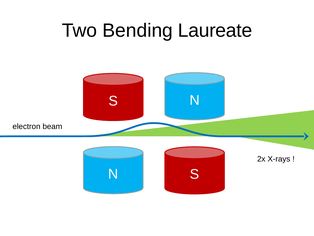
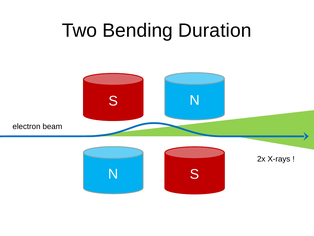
Laureate: Laureate -> Duration (215, 30)
